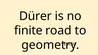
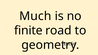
Dürer: Dürer -> Much (35, 16)
